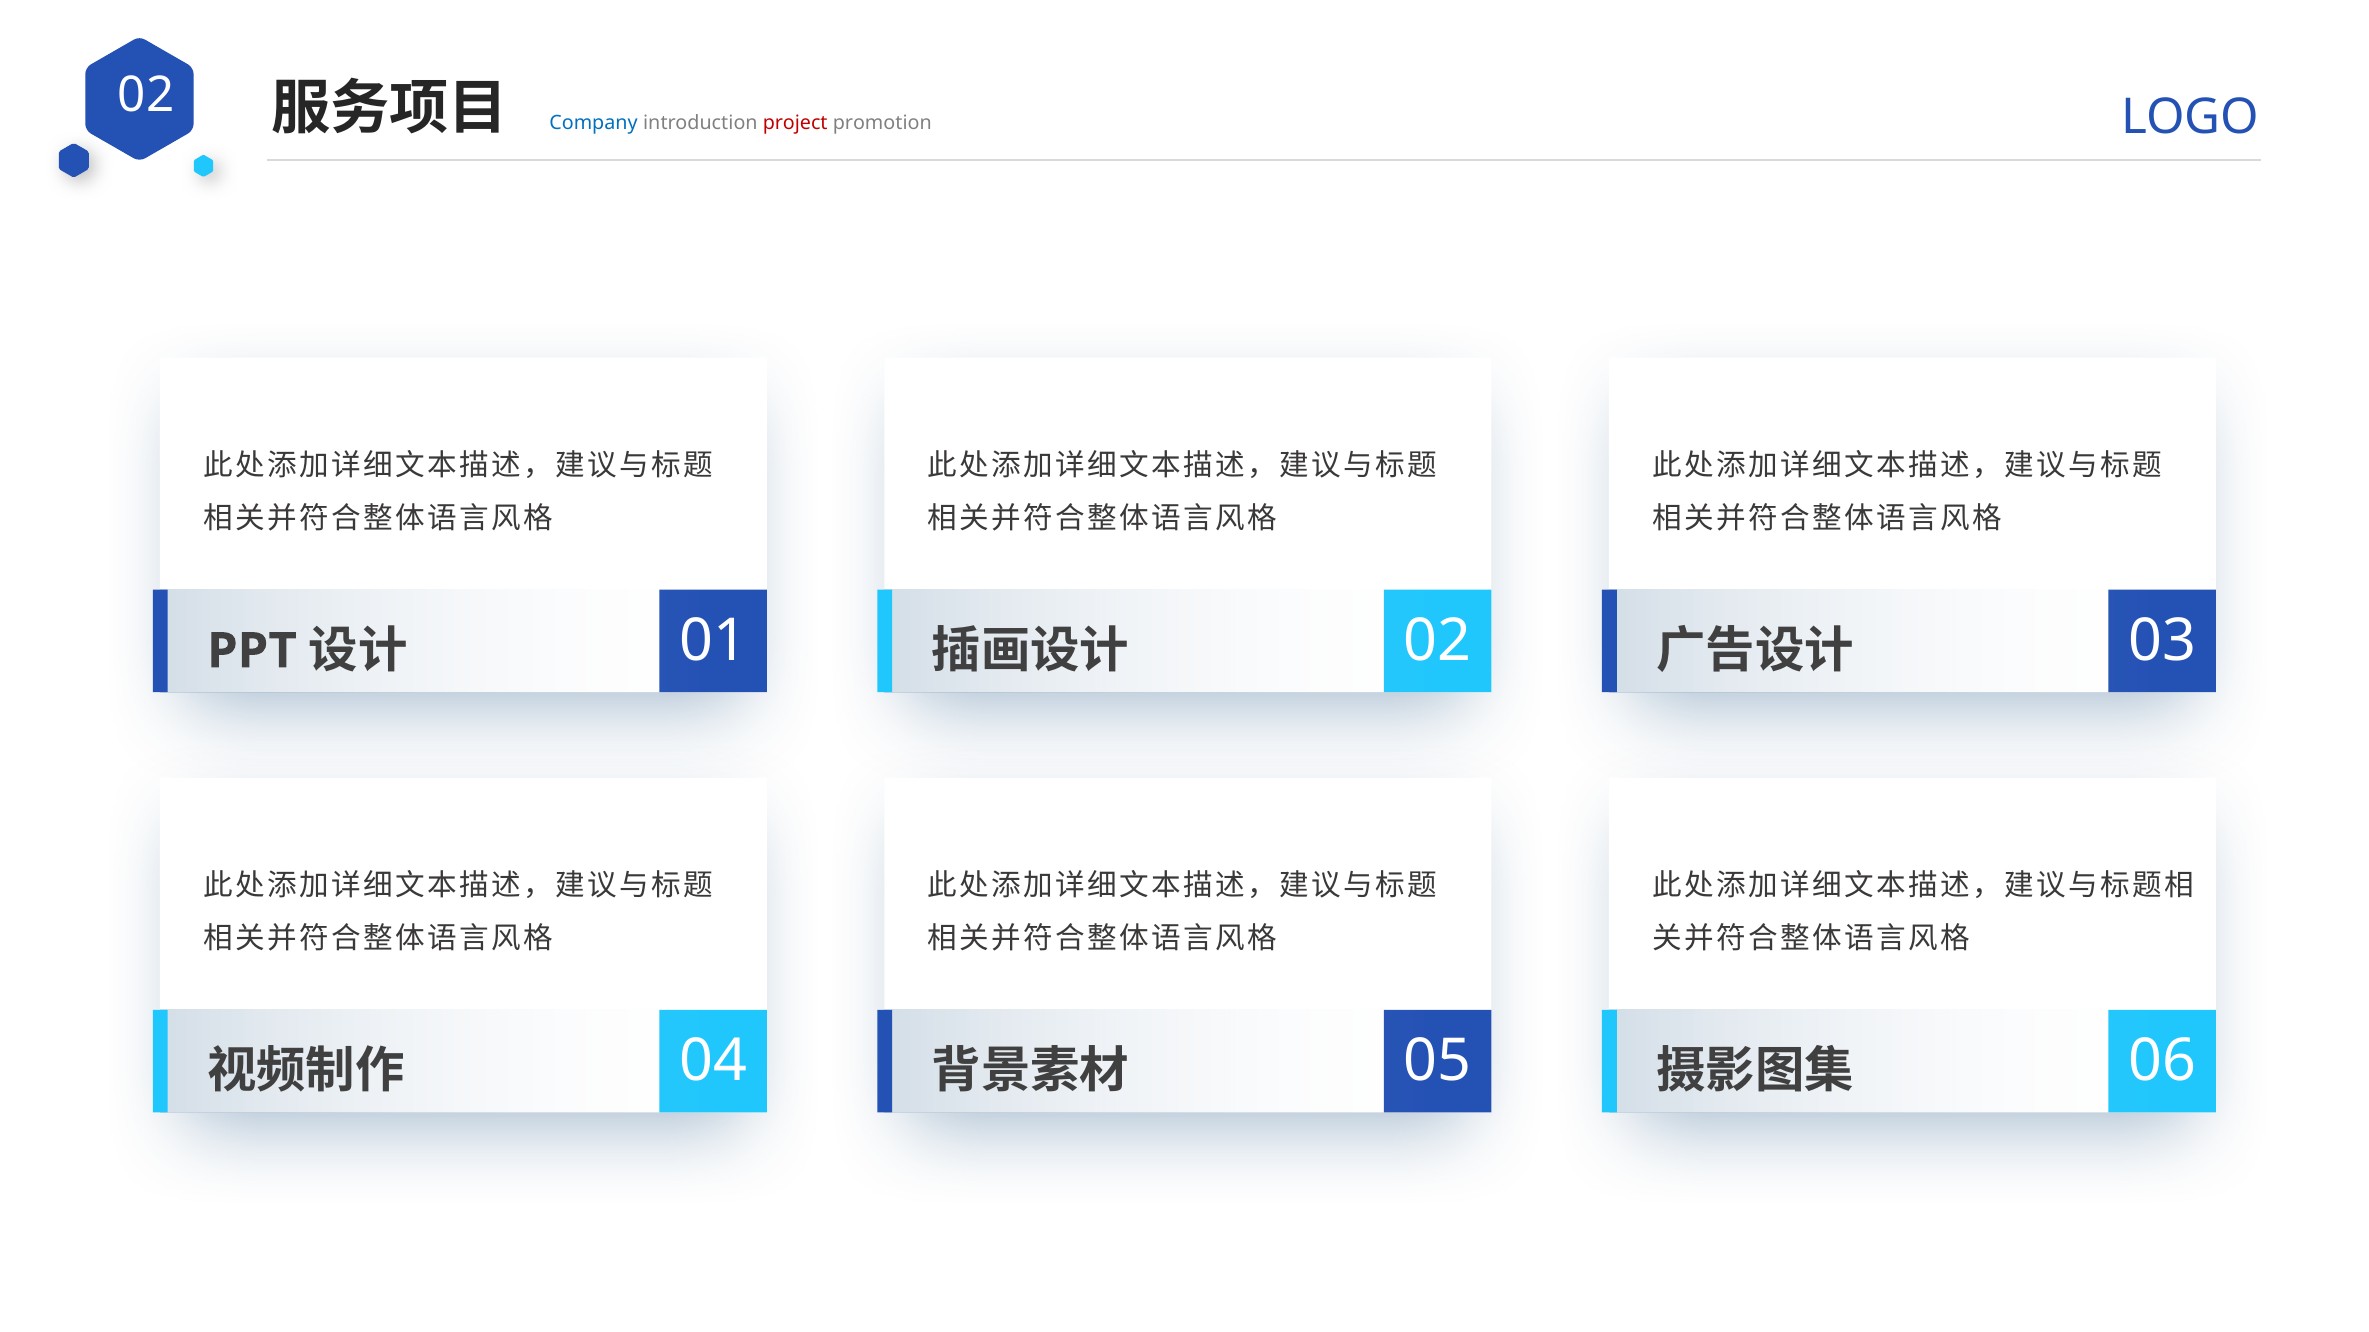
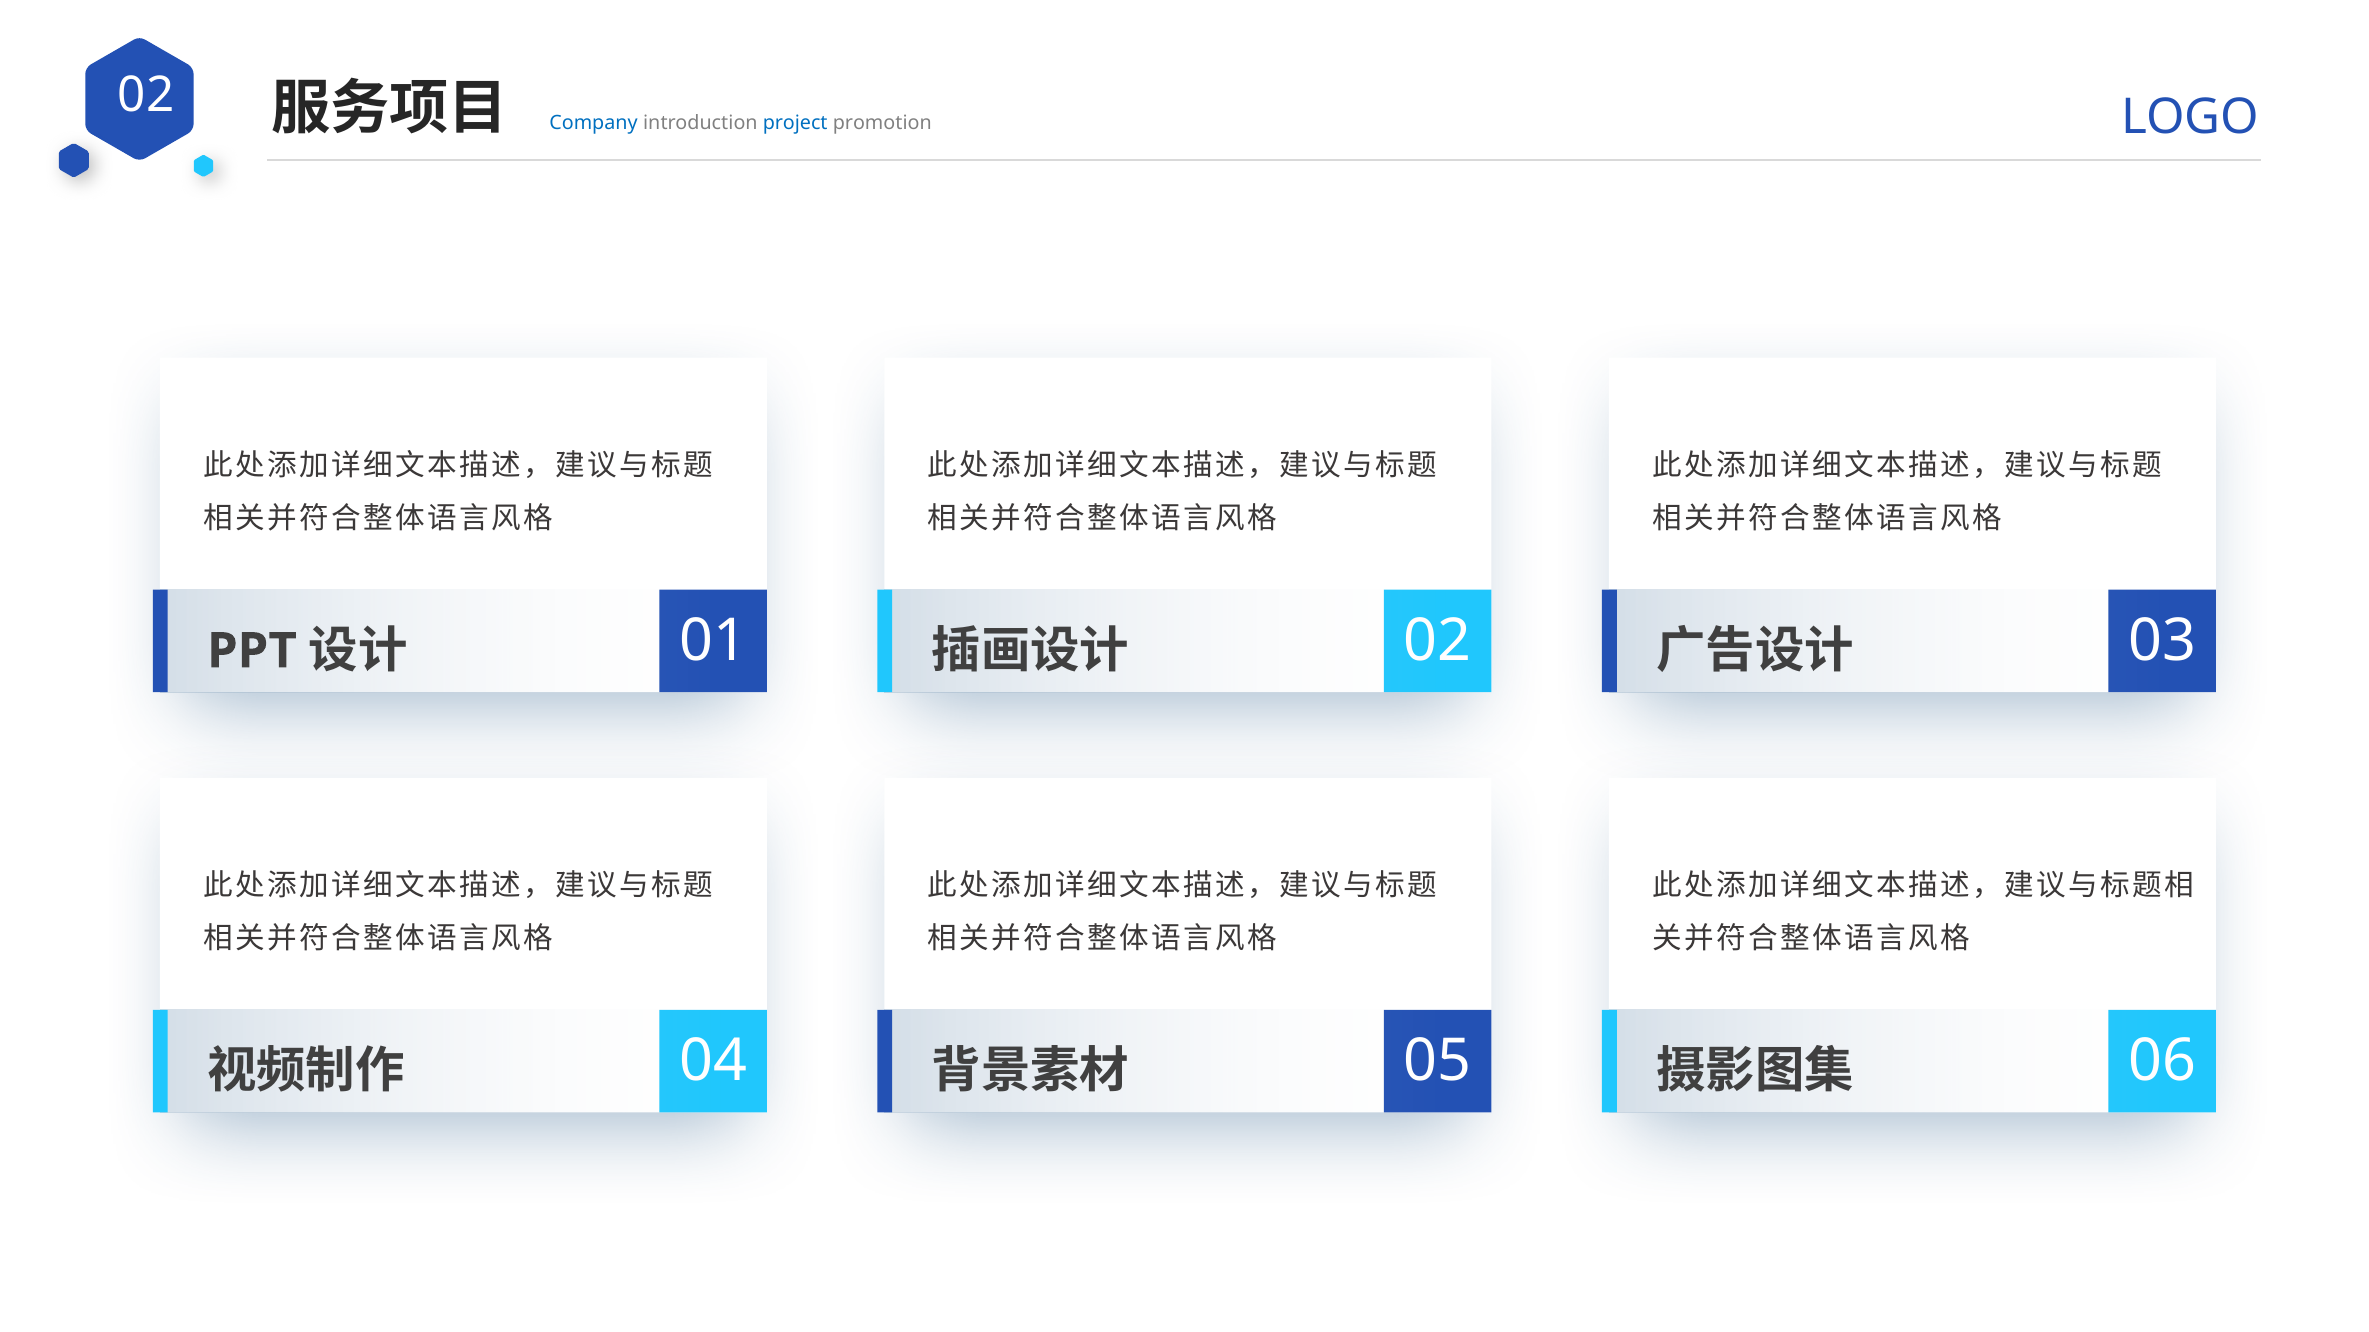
project colour: red -> blue (795, 123)
